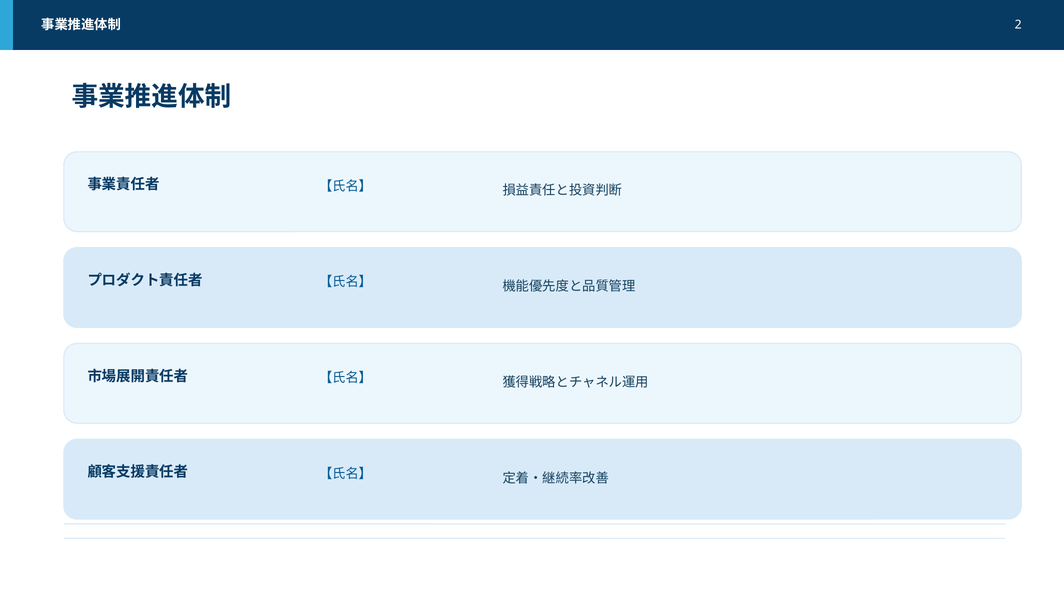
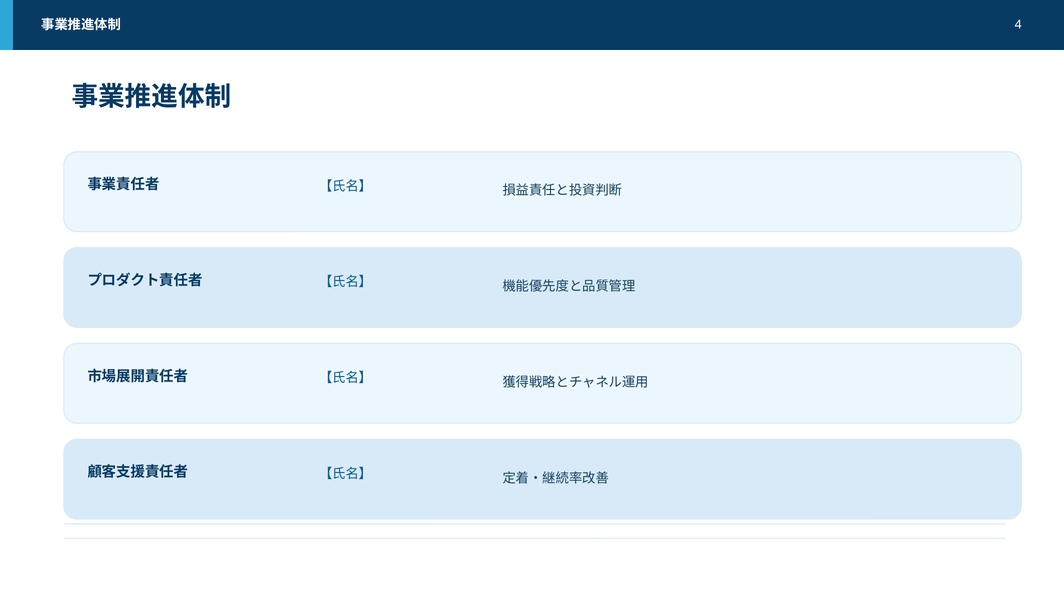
2: 2 -> 4 (1018, 25)
